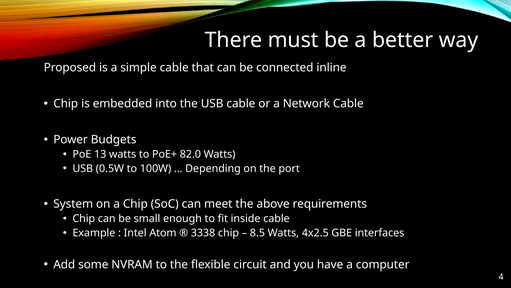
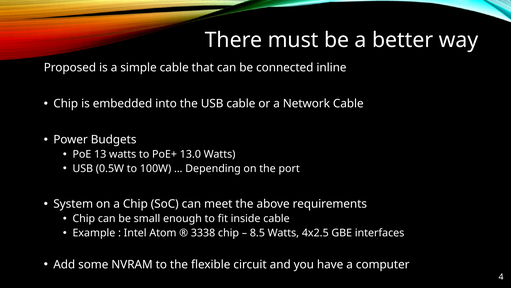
82.0: 82.0 -> 13.0 (190, 154)
